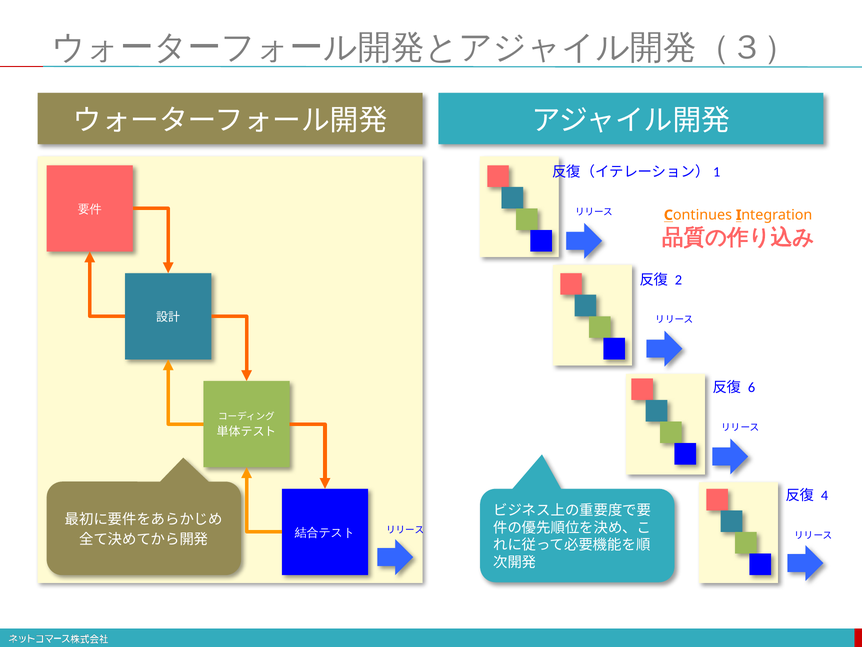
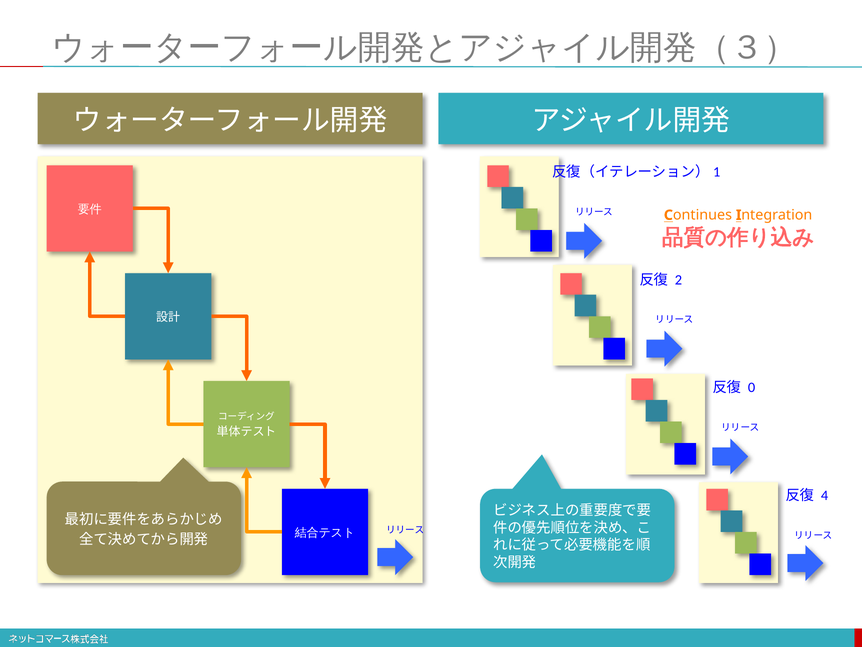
6: 6 -> 0 (752, 387)
